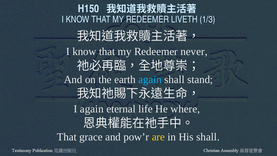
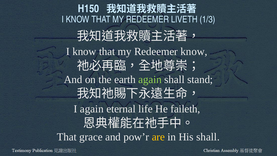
Redeemer never: never -> know (194, 52)
again colour: light blue -> light green (150, 80)
where: where -> faileth (185, 109)
